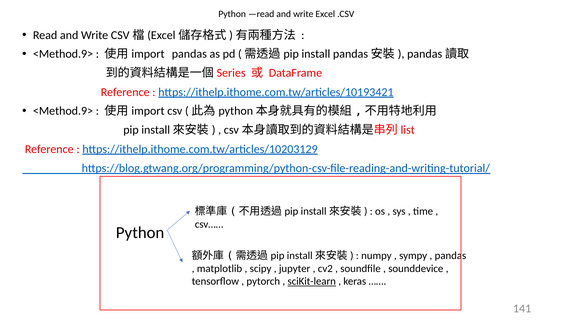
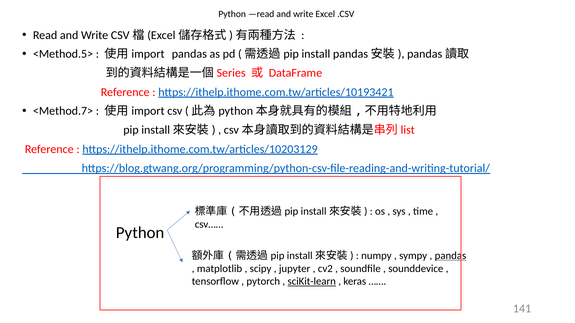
<Method.9>: <Method.9> -> <Method.5> (63, 54)
<Method.9>: <Method.9> -> <Method.7> (63, 111)
pandas underline: none -> present (450, 256)
